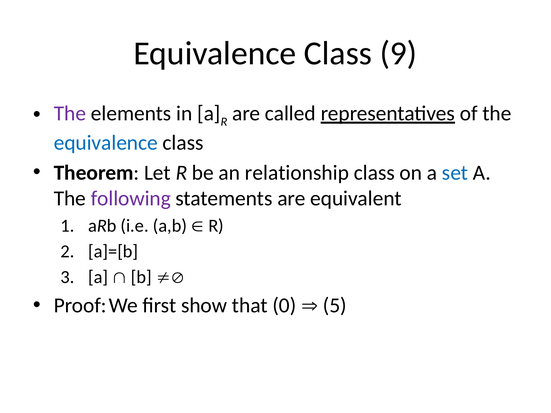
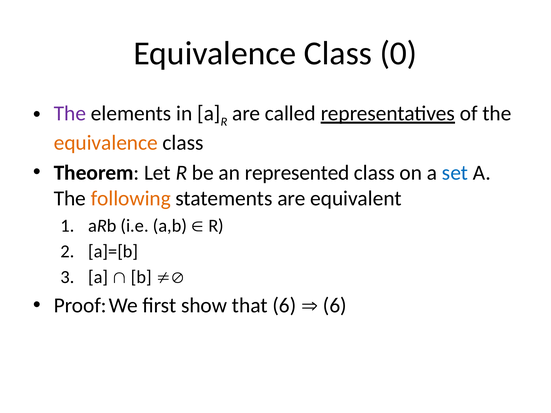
9: 9 -> 0 (398, 53)
equivalence colour: blue -> orange (106, 143)
relationship: relationship -> represented (297, 173)
following colour: purple -> orange (131, 199)
that 0: 0 -> 6 (284, 306)
5: 5 -> 6 (335, 306)
